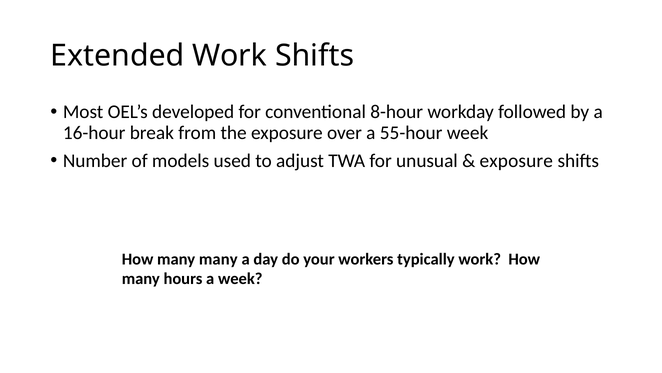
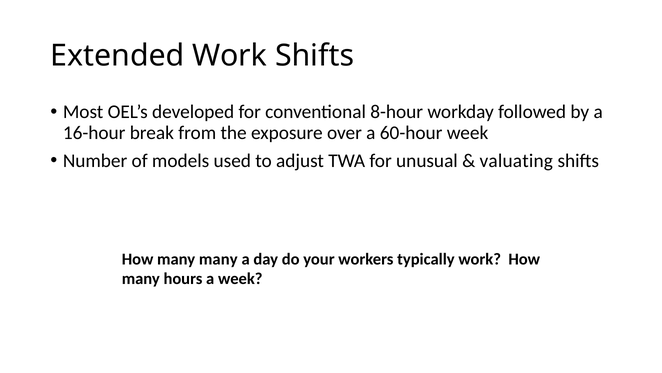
55-hour: 55-hour -> 60-hour (411, 133)
exposure: exposure -> valuating (516, 160)
